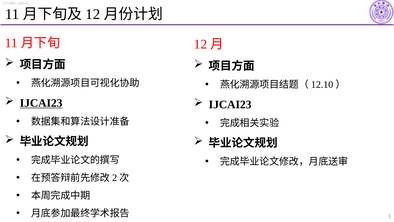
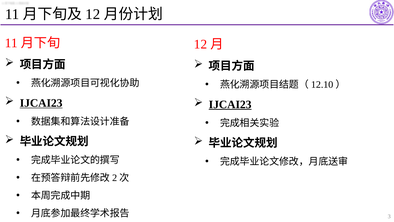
IJCAI23 underline: none -> present (230, 104)
